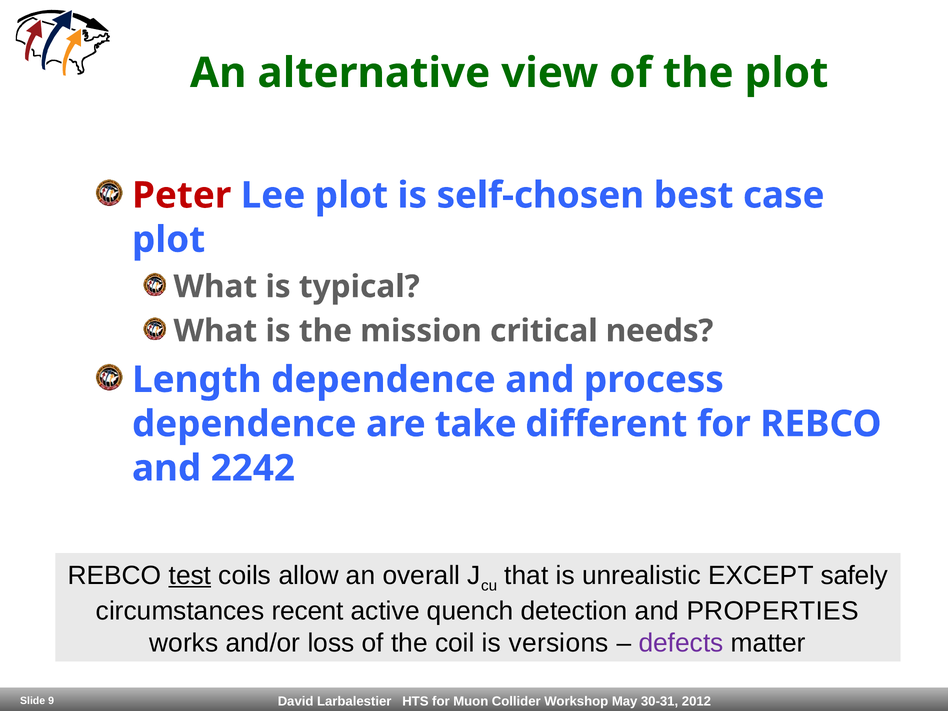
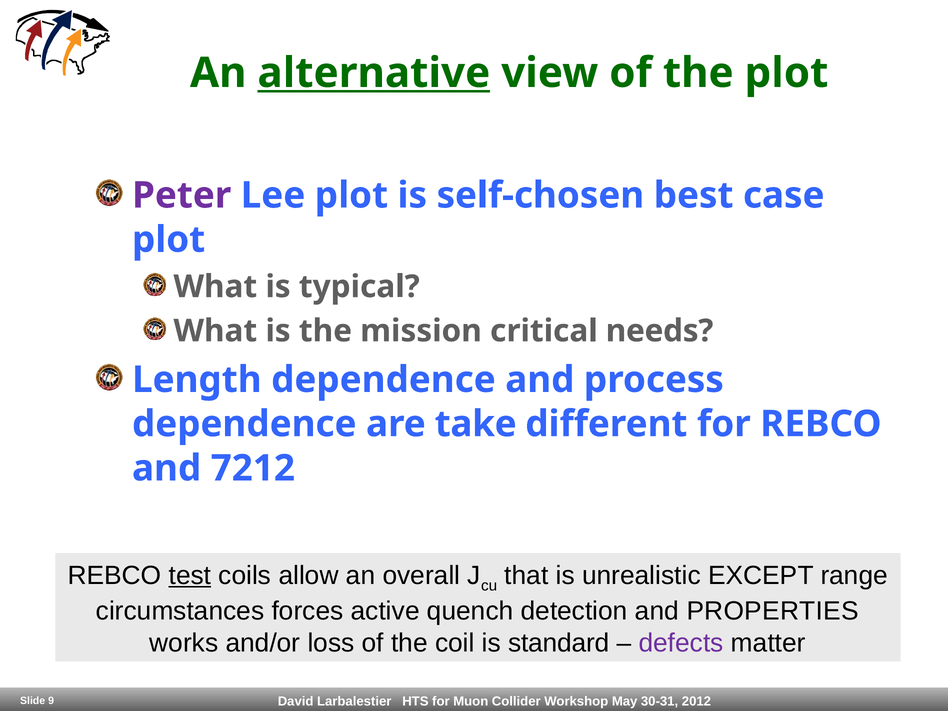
alternative underline: none -> present (374, 73)
Peter colour: red -> purple (182, 195)
2242: 2242 -> 7212 (253, 468)
safely: safely -> range (854, 575)
recent: recent -> forces (308, 611)
versions: versions -> standard (559, 643)
